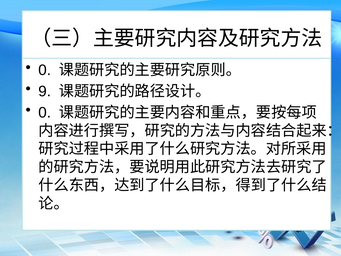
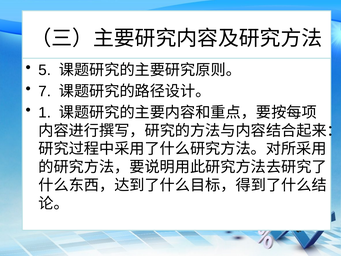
0: 0 -> 5 (45, 70)
9: 9 -> 7 (45, 91)
0: 0 -> 1 (45, 112)
